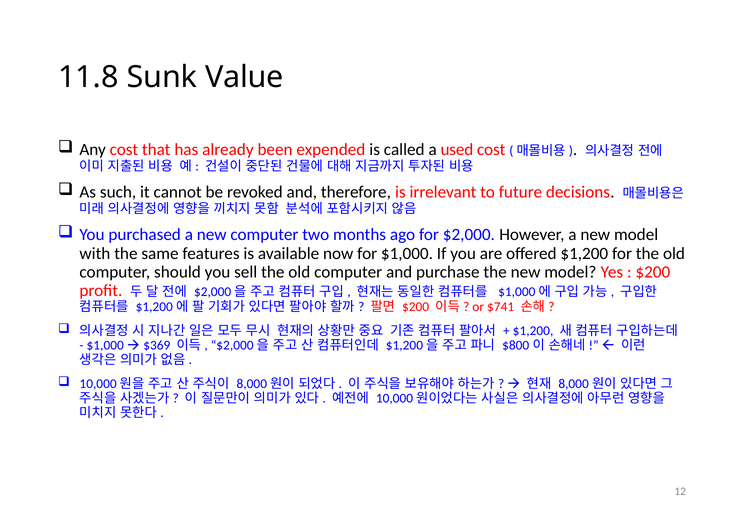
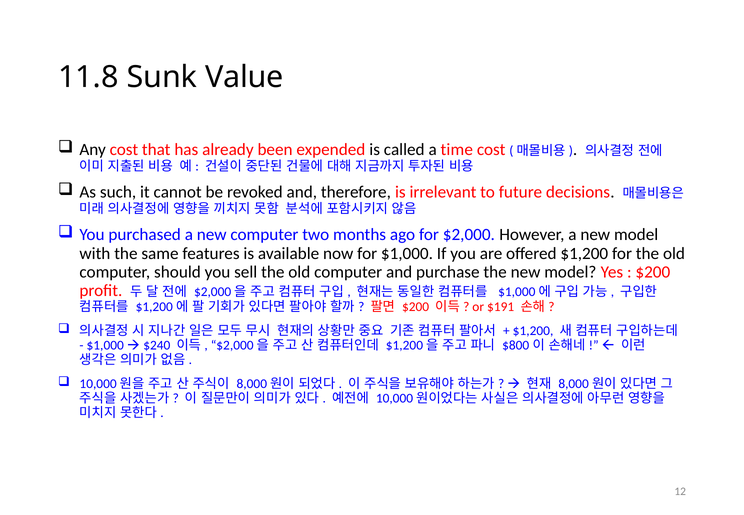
used: used -> time (457, 150)
$741: $741 -> $191 (501, 307)
$369: $369 -> $240 (157, 345)
